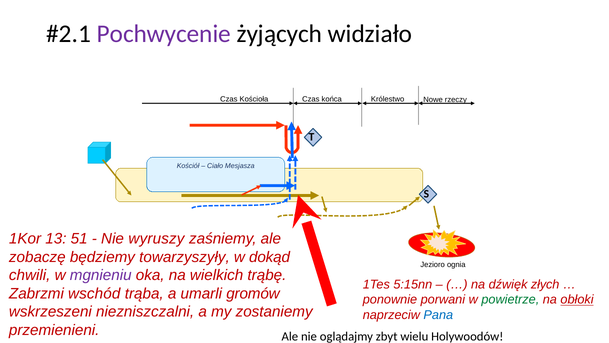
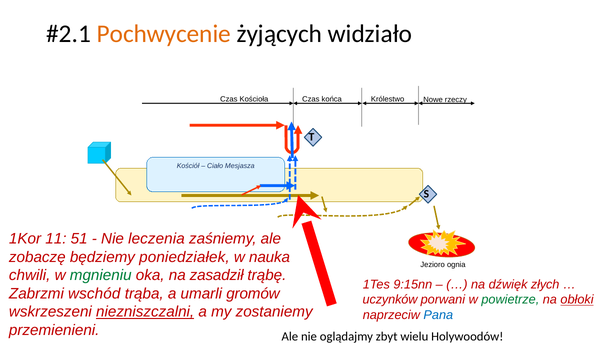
Pochwycenie colour: purple -> orange (164, 34)
13: 13 -> 11 (56, 238)
wyruszy: wyruszy -> leczenia (156, 238)
towarzyszyły: towarzyszyły -> poniedziałek (184, 257)
dokąd: dokąd -> nauka (270, 257)
mgnieniu colour: purple -> green (101, 275)
wielkich: wielkich -> zasadził (217, 275)
5:15nn: 5:15nn -> 9:15nn (413, 284)
ponownie: ponownie -> uczynków (390, 299)
niezniszczalni underline: none -> present (145, 312)
